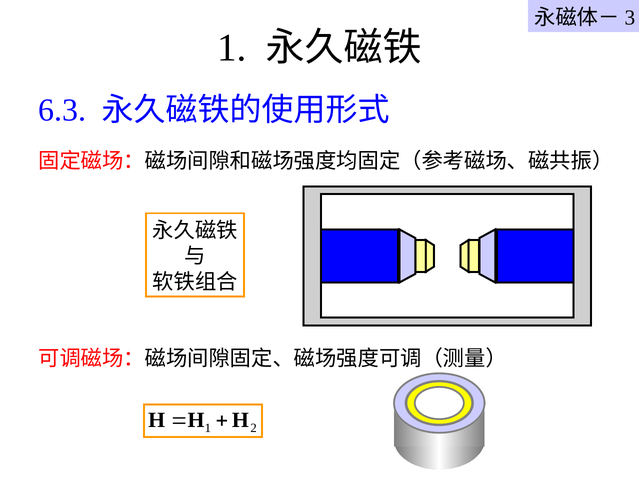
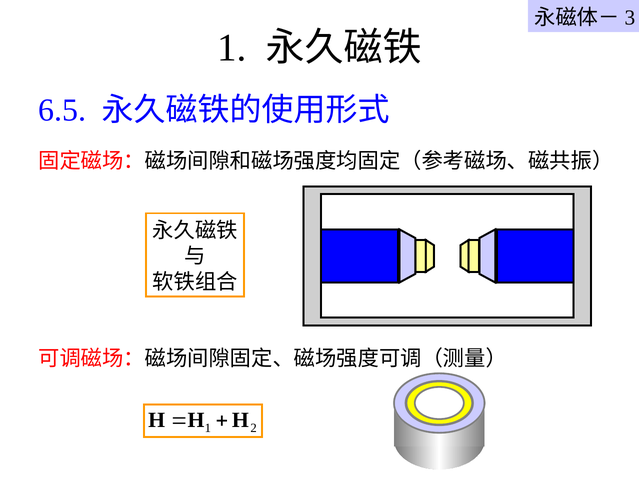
6.3: 6.3 -> 6.5 (62, 110)
